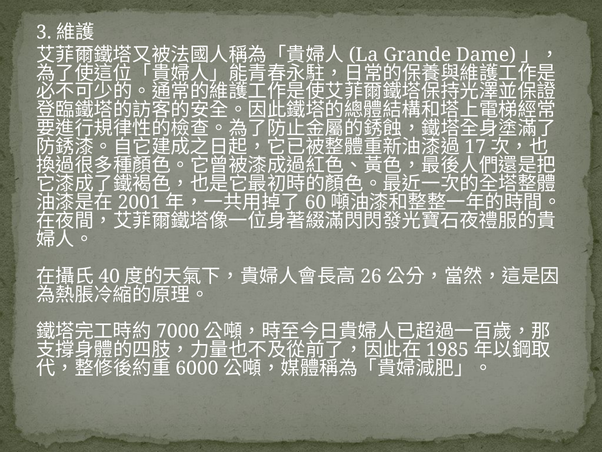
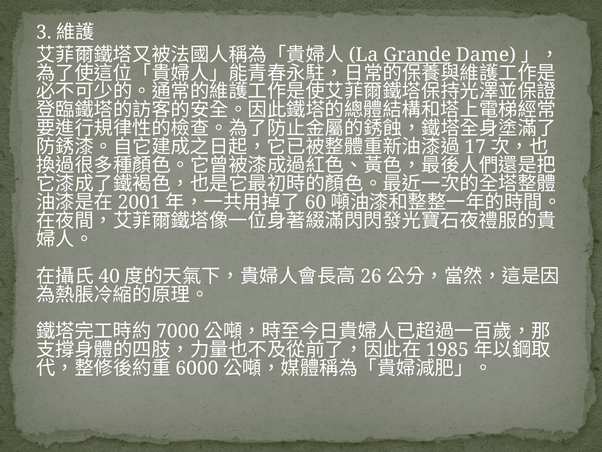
Grande underline: none -> present (417, 55)
